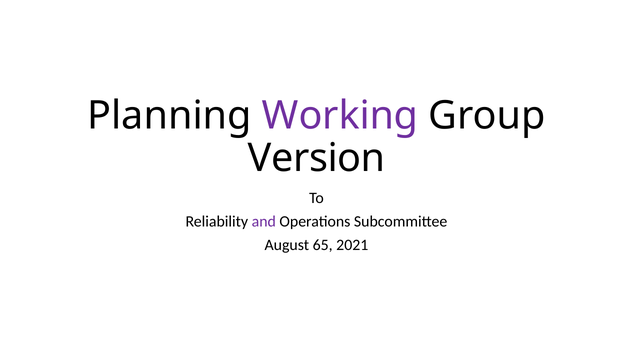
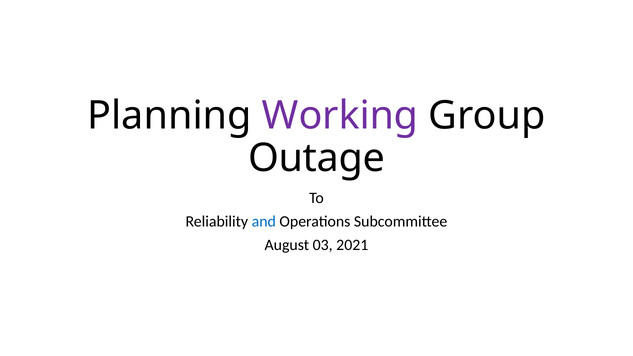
Version: Version -> Outage (317, 158)
and colour: purple -> blue (264, 222)
65: 65 -> 03 (323, 245)
